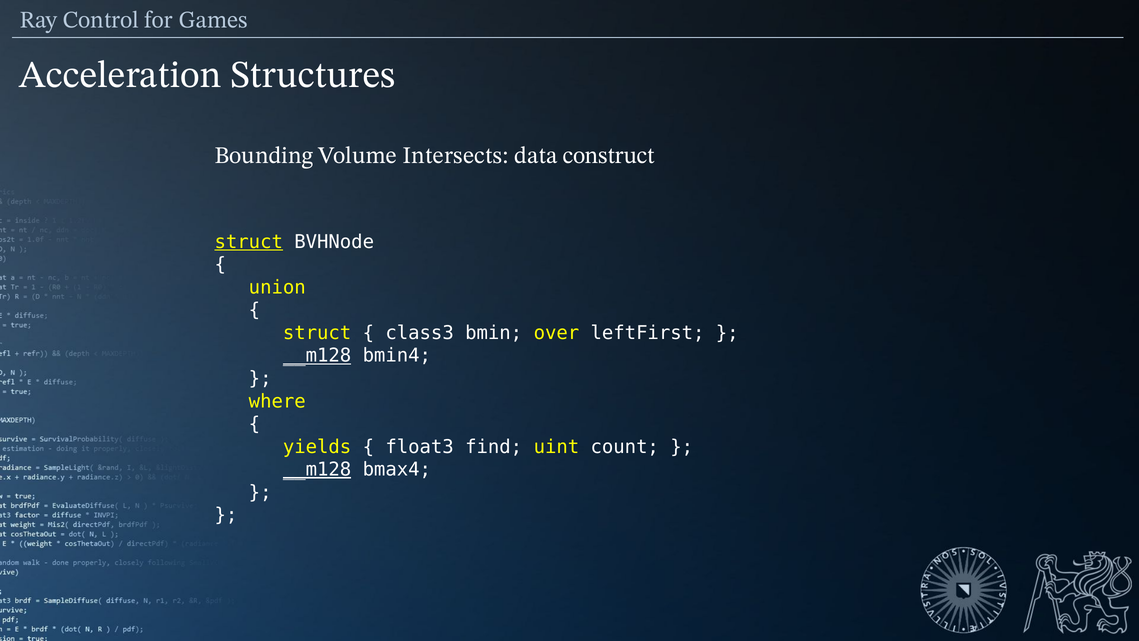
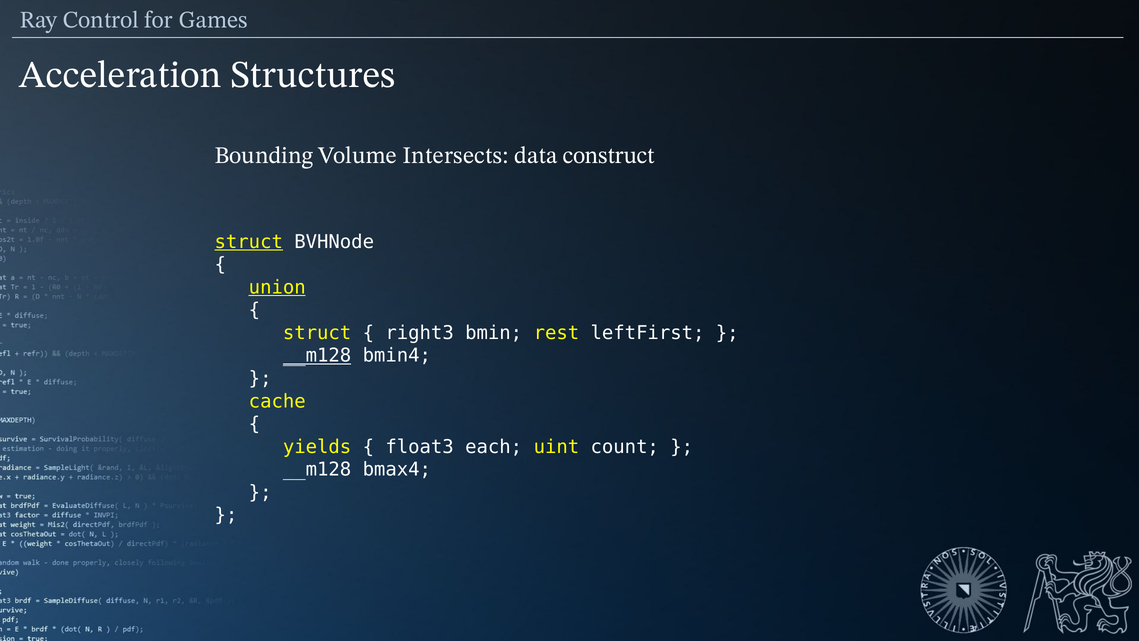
union underline: none -> present (277, 287)
class3: class3 -> right3 (420, 333)
over: over -> rest (556, 333)
where: where -> cache (277, 401)
find: find -> each (494, 447)
__m128 underline: present -> none (317, 469)
